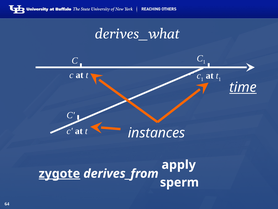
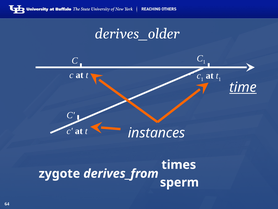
derives_what: derives_what -> derives_older (137, 34)
apply: apply -> times (179, 164)
zygote underline: present -> none (59, 173)
